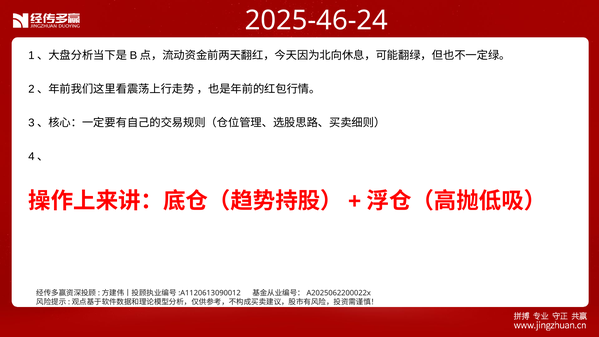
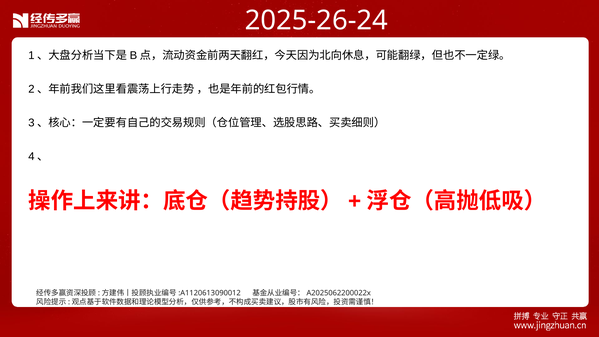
2025-46-24: 2025-46-24 -> 2025-26-24 (316, 21)
